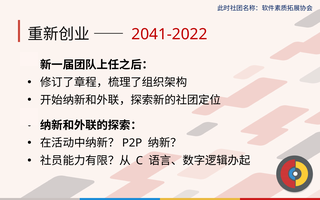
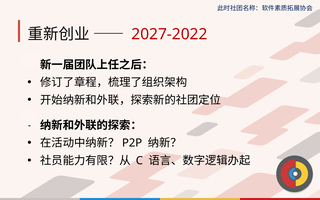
2041-2022: 2041-2022 -> 2027-2022 (169, 34)
